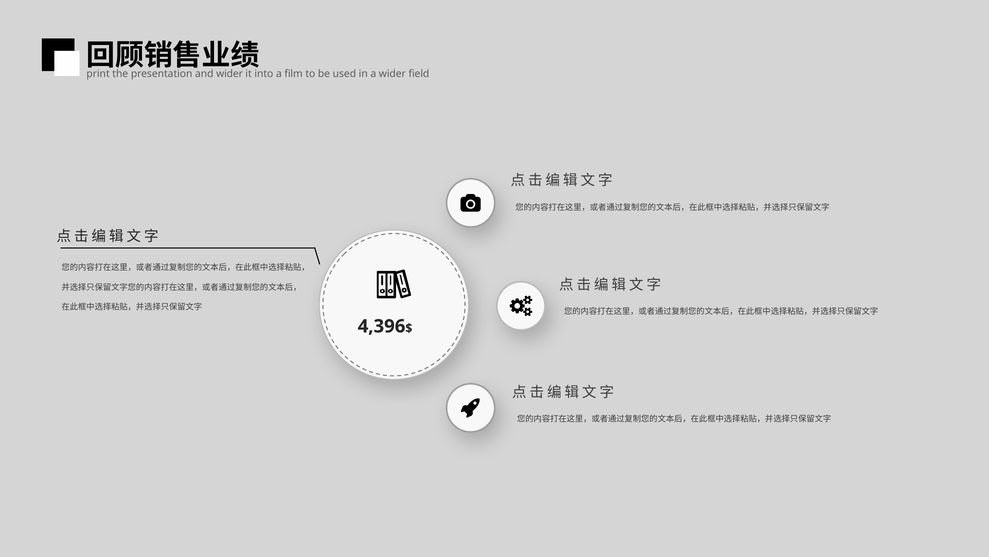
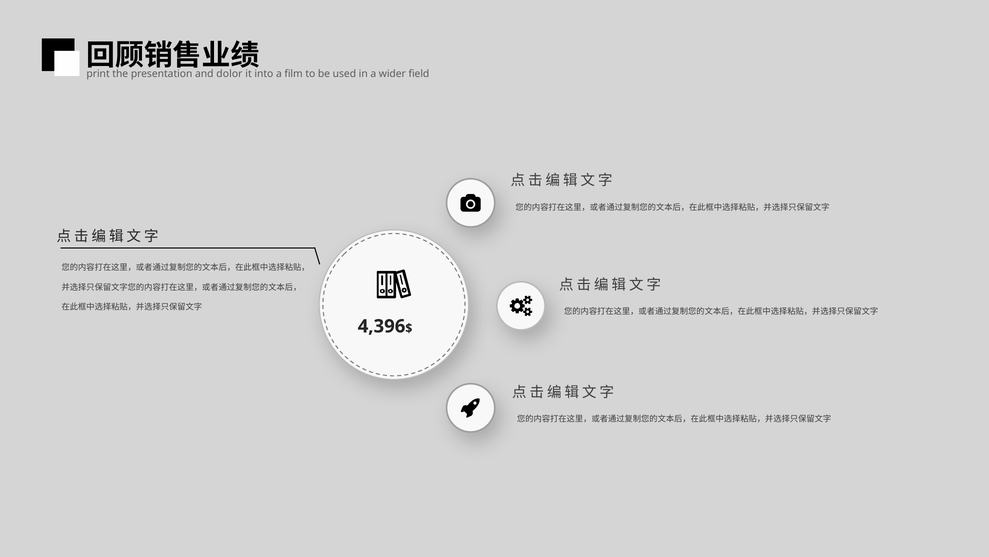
and wider: wider -> dolor (229, 74)
